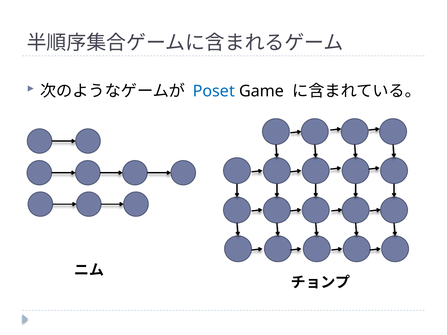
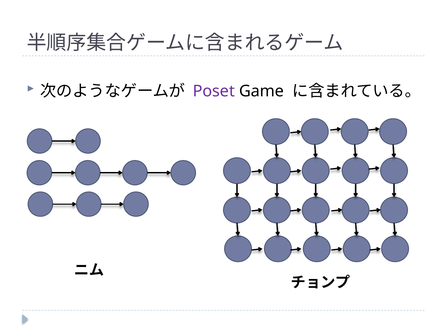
Poset colour: blue -> purple (214, 91)
